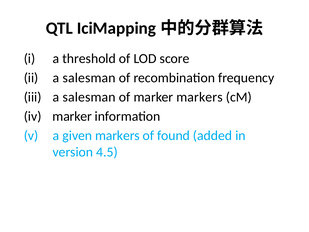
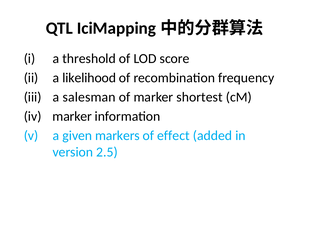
salesman: salesman -> likelihood (89, 78)
marker markers: markers -> shortest (200, 97)
found: found -> effect (173, 135)
4.5: 4.5 -> 2.5 (107, 152)
